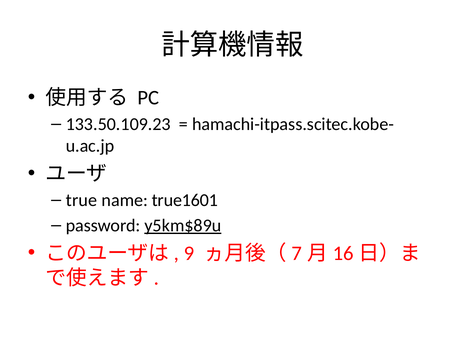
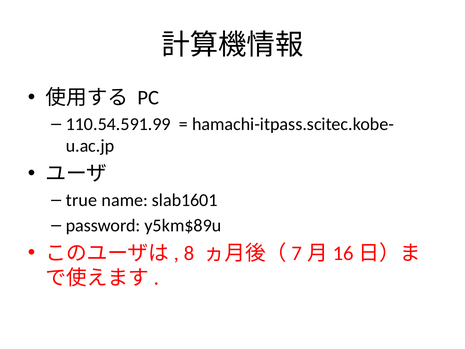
133.50.109.23: 133.50.109.23 -> 110.54.591.99 (118, 124)
true1601: true1601 -> slab1601 (185, 200)
y5km$89u underline: present -> none (183, 225)
9: 9 -> 8 (189, 253)
